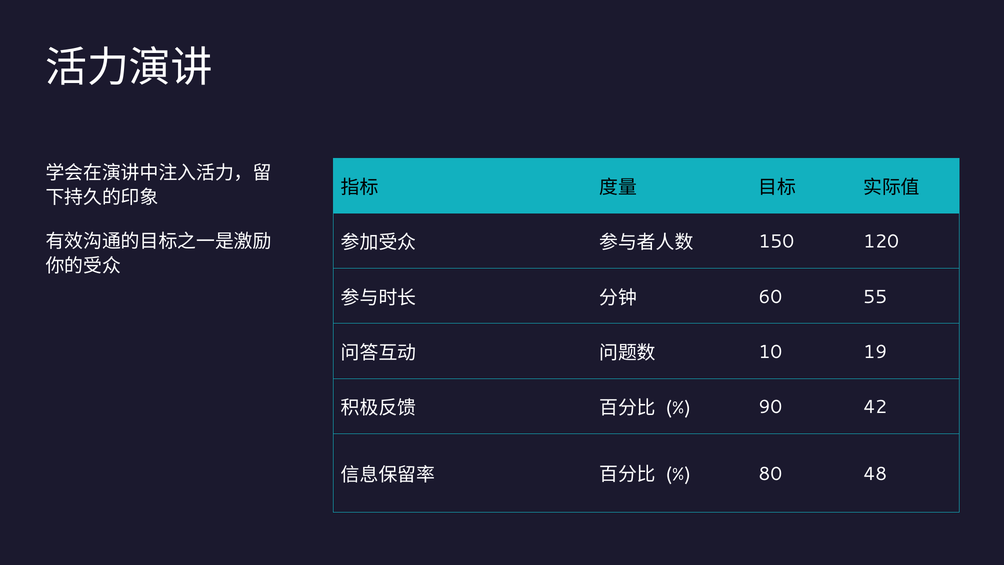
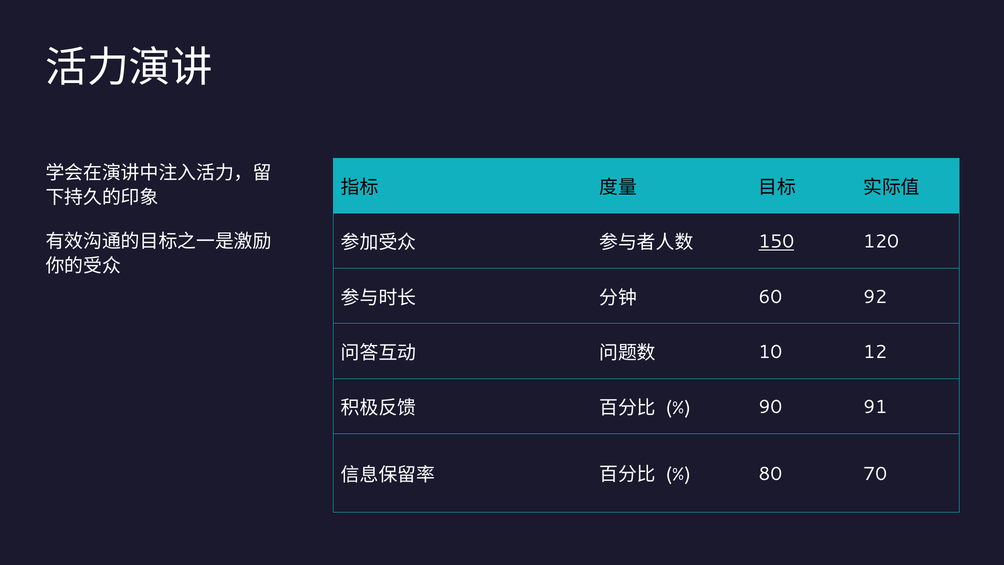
150 underline: none -> present (776, 242)
55: 55 -> 92 (875, 297)
19: 19 -> 12 (875, 352)
42: 42 -> 91 (875, 407)
48: 48 -> 70 (875, 474)
